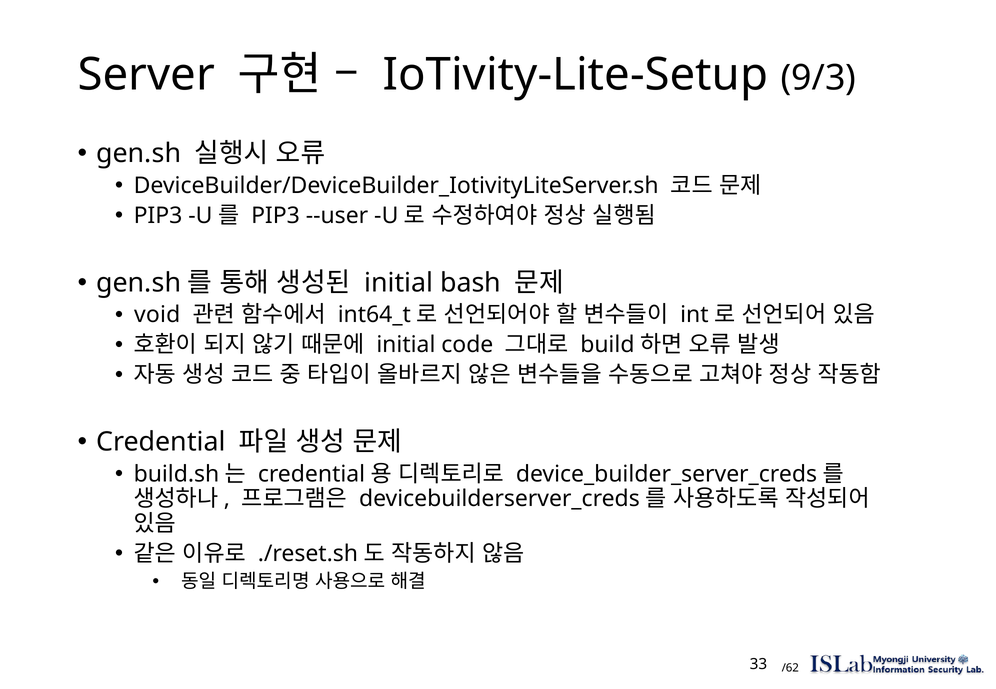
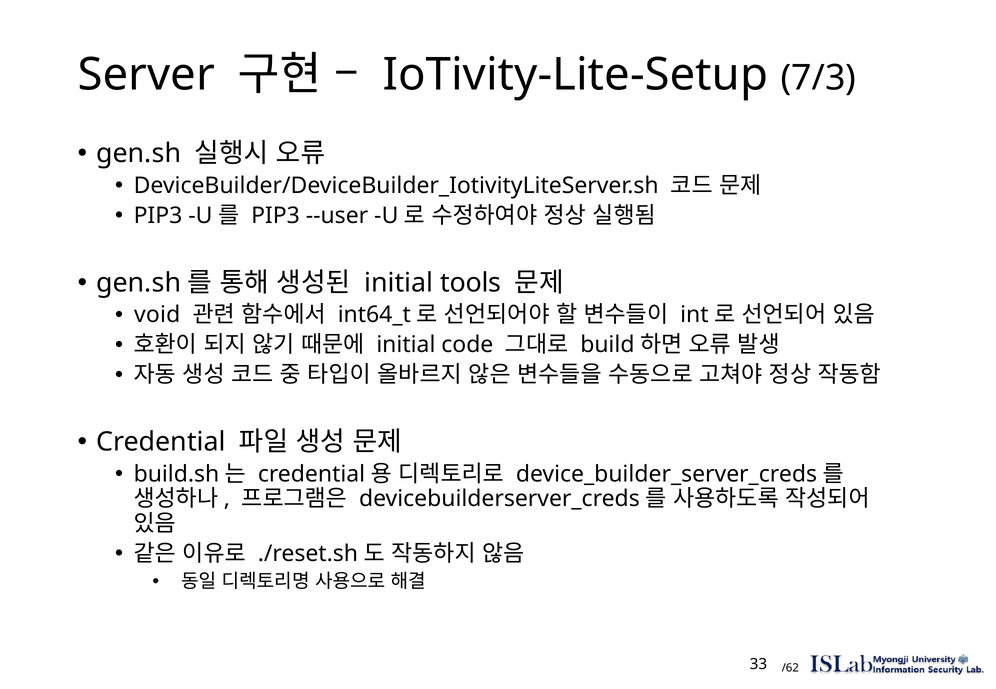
9/3: 9/3 -> 7/3 (818, 78)
bash: bash -> tools (471, 283)
